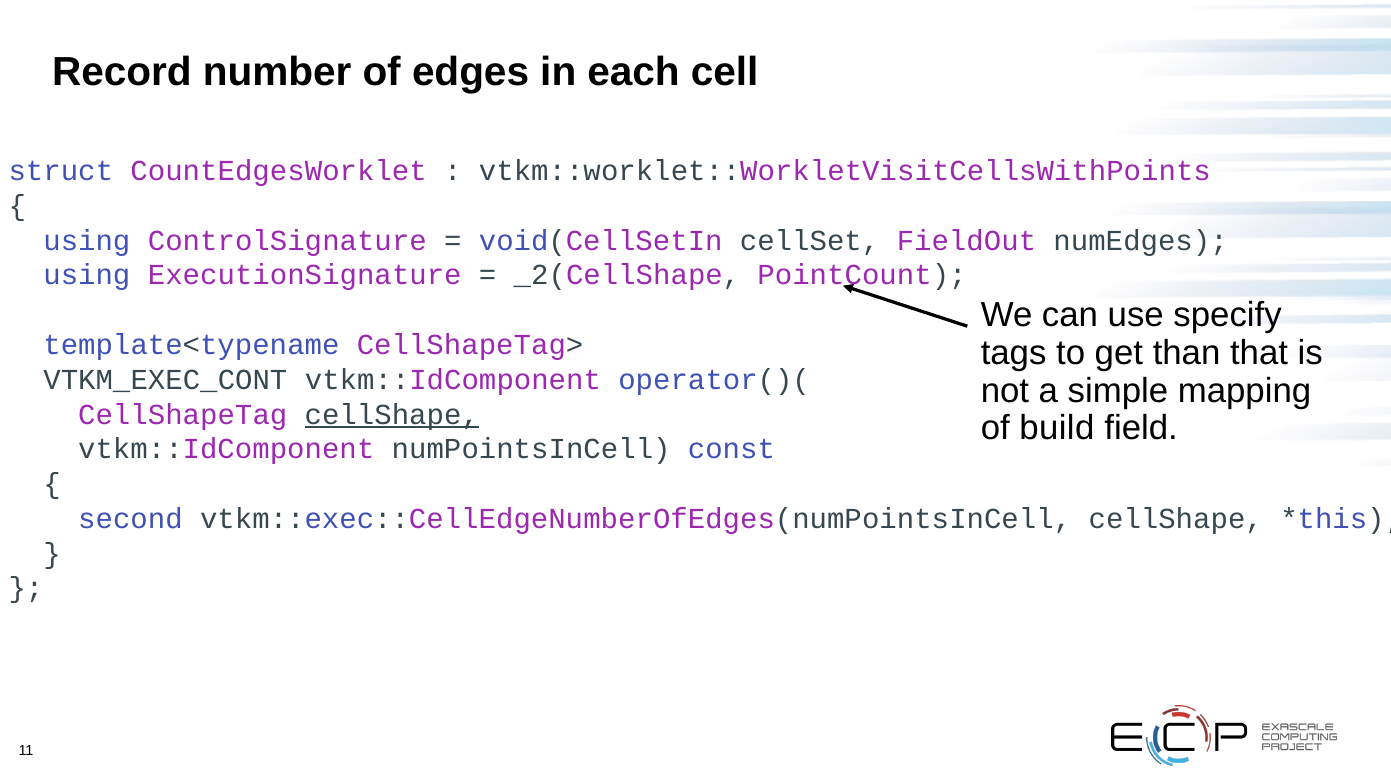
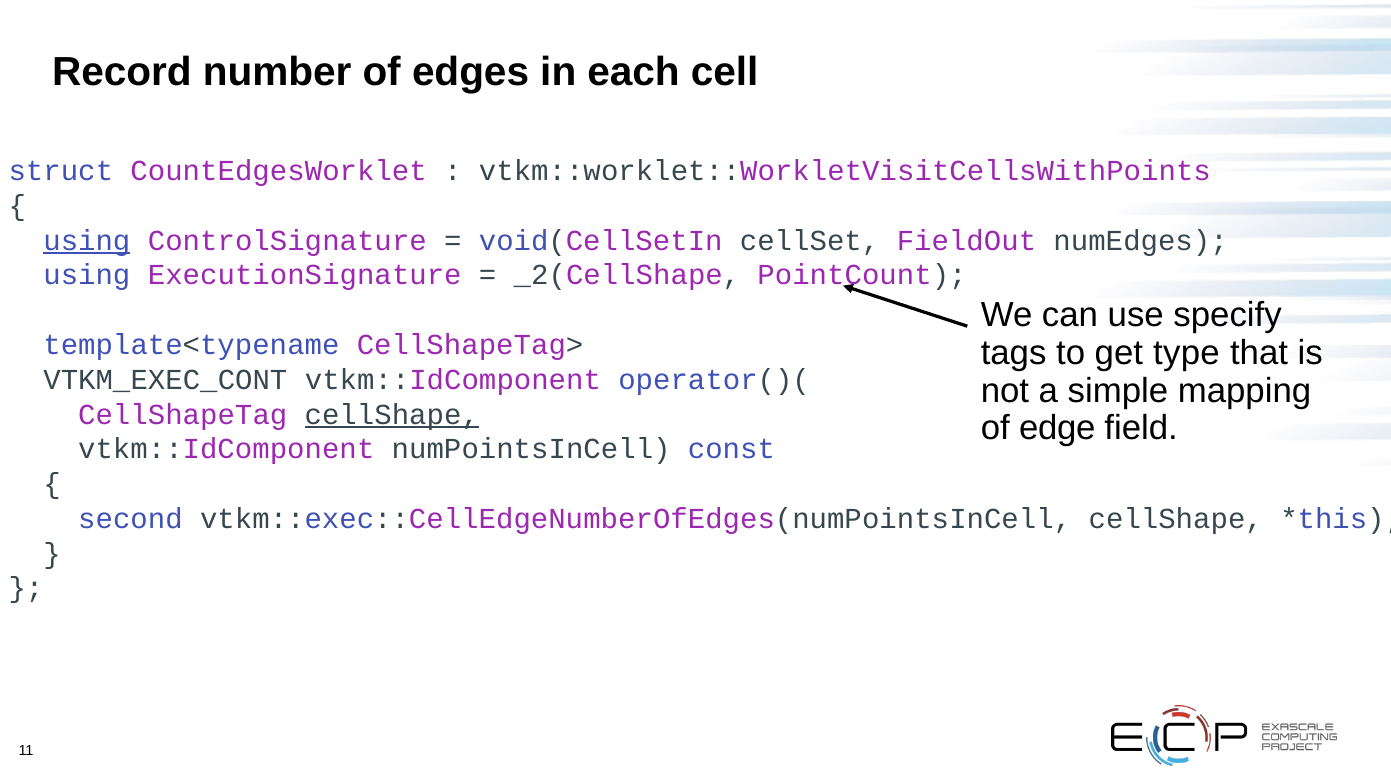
using underline: none -> present (87, 241)
than: than -> type (1186, 353)
build: build -> edge (1057, 428)
